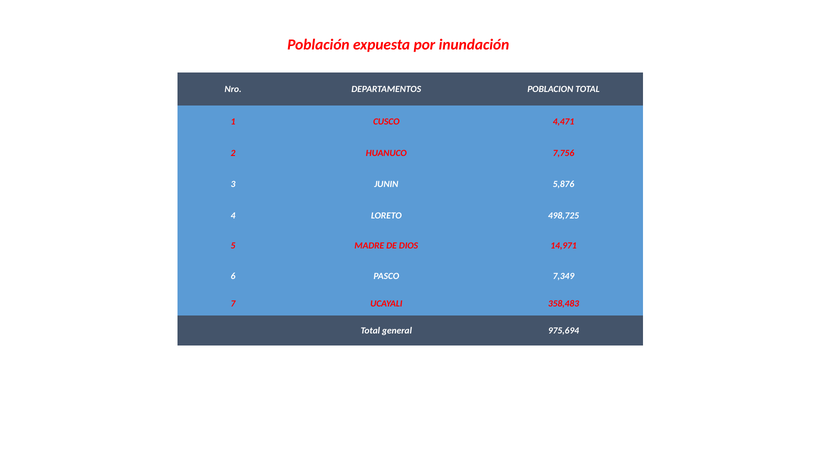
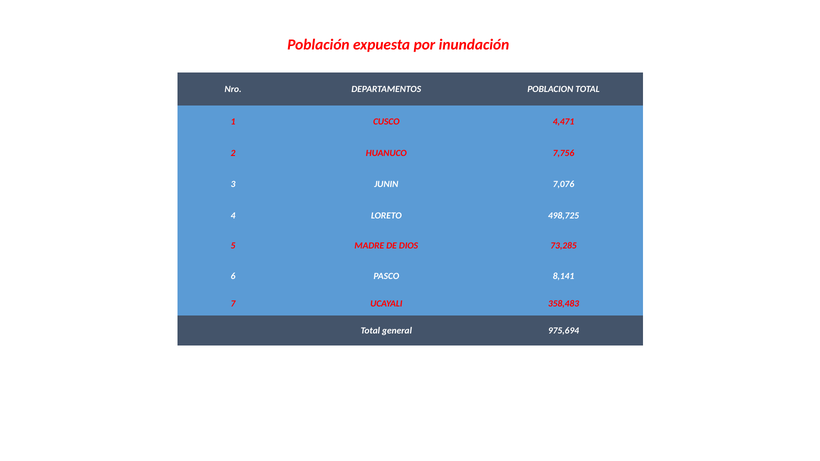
5,876: 5,876 -> 7,076 (564, 184)
14,971: 14,971 -> 73,285 (564, 246)
7,349: 7,349 -> 8,141 (564, 276)
